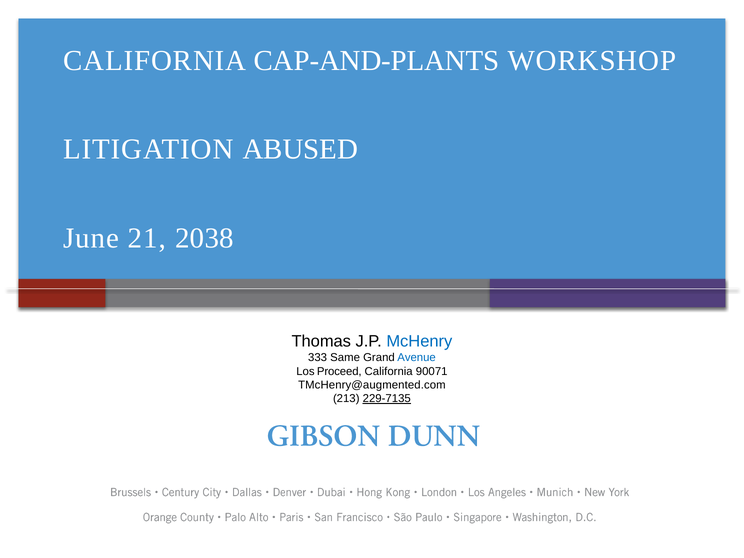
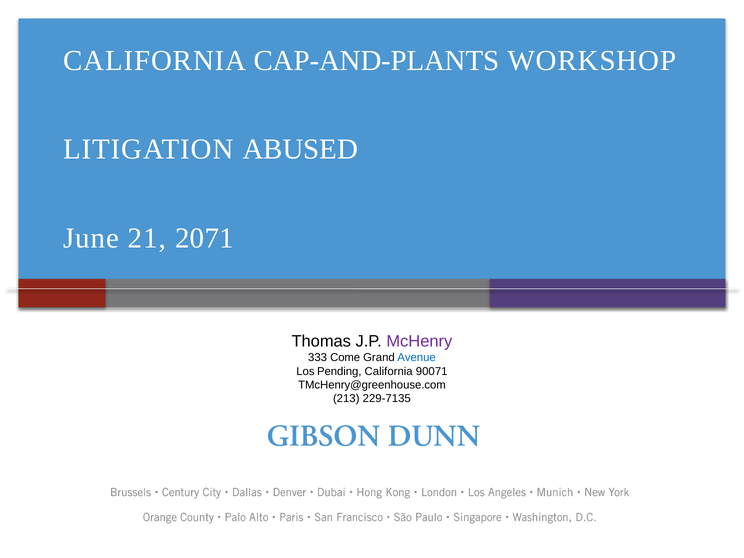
2038: 2038 -> 2071 (204, 238)
McHenry colour: blue -> purple (419, 341)
Same: Same -> Come (345, 358)
Proceed: Proceed -> Pending (339, 371)
TMcHenry@augmented.com: TMcHenry@augmented.com -> TMcHenry@greenhouse.com (372, 385)
229-7135 underline: present -> none (387, 399)
